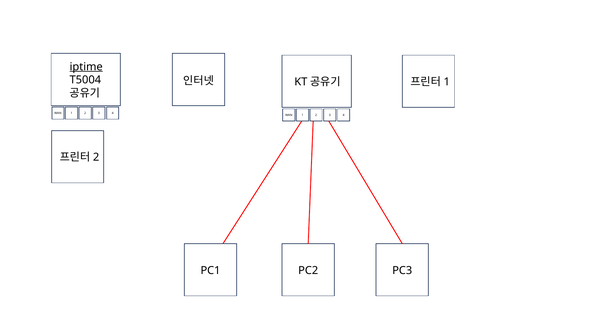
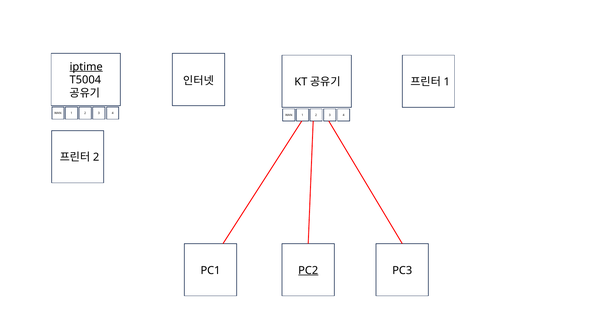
PC2 underline: none -> present (308, 270)
